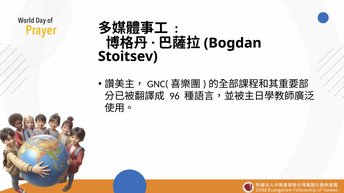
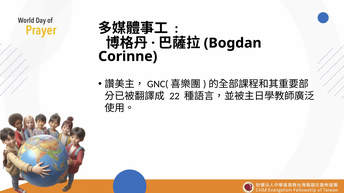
Stoitsev: Stoitsev -> Corinne (128, 57)
96: 96 -> 22 (174, 96)
